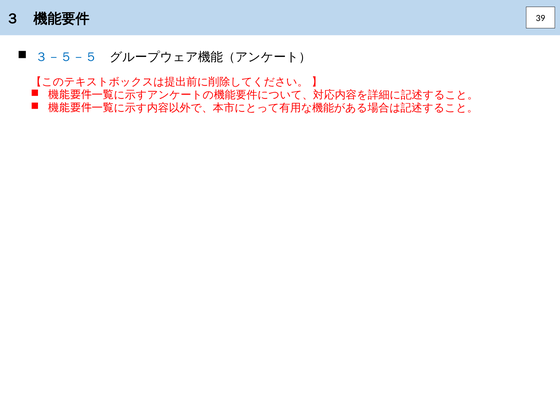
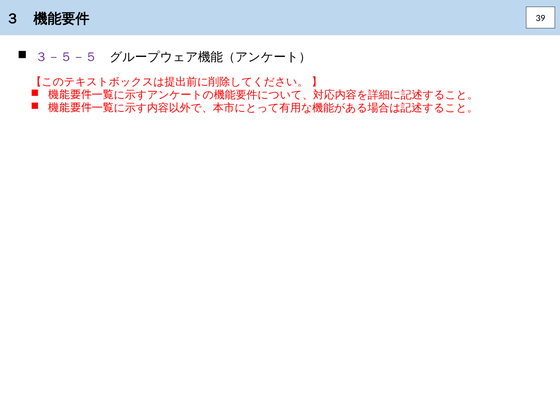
３－５－５ colour: blue -> purple (66, 57)
